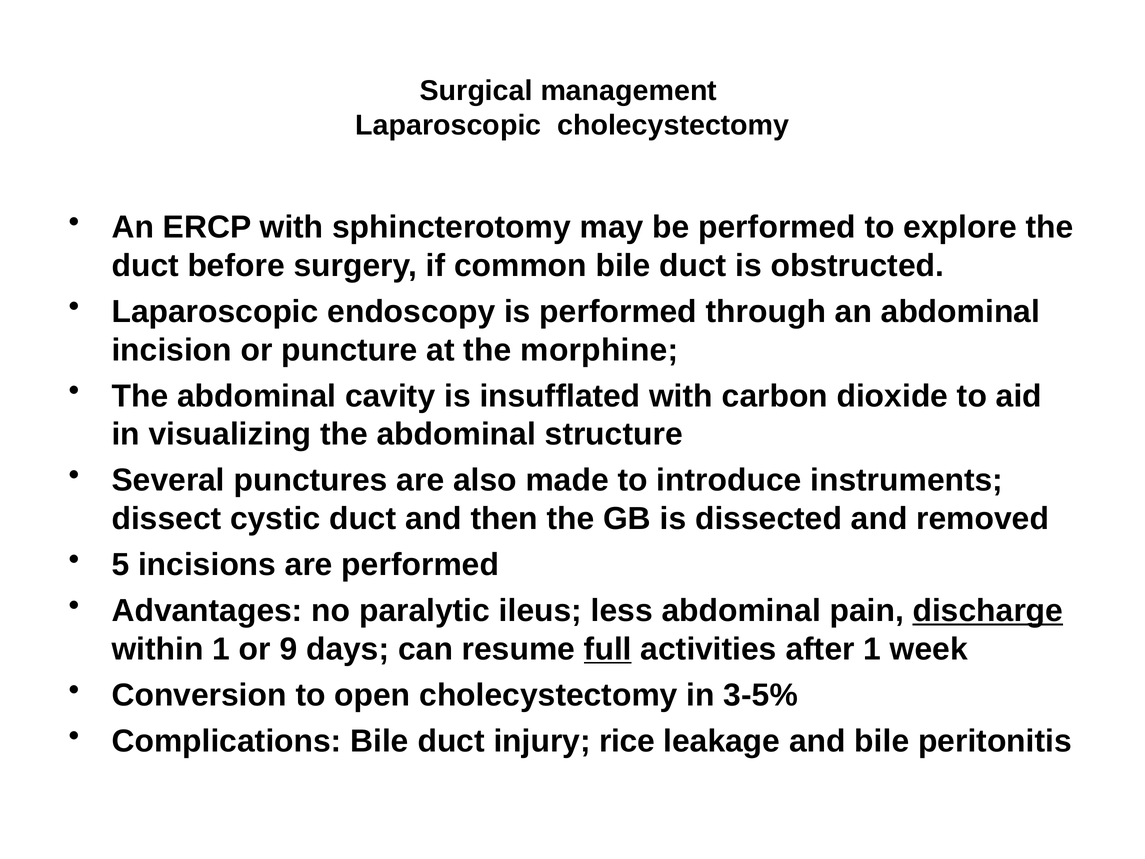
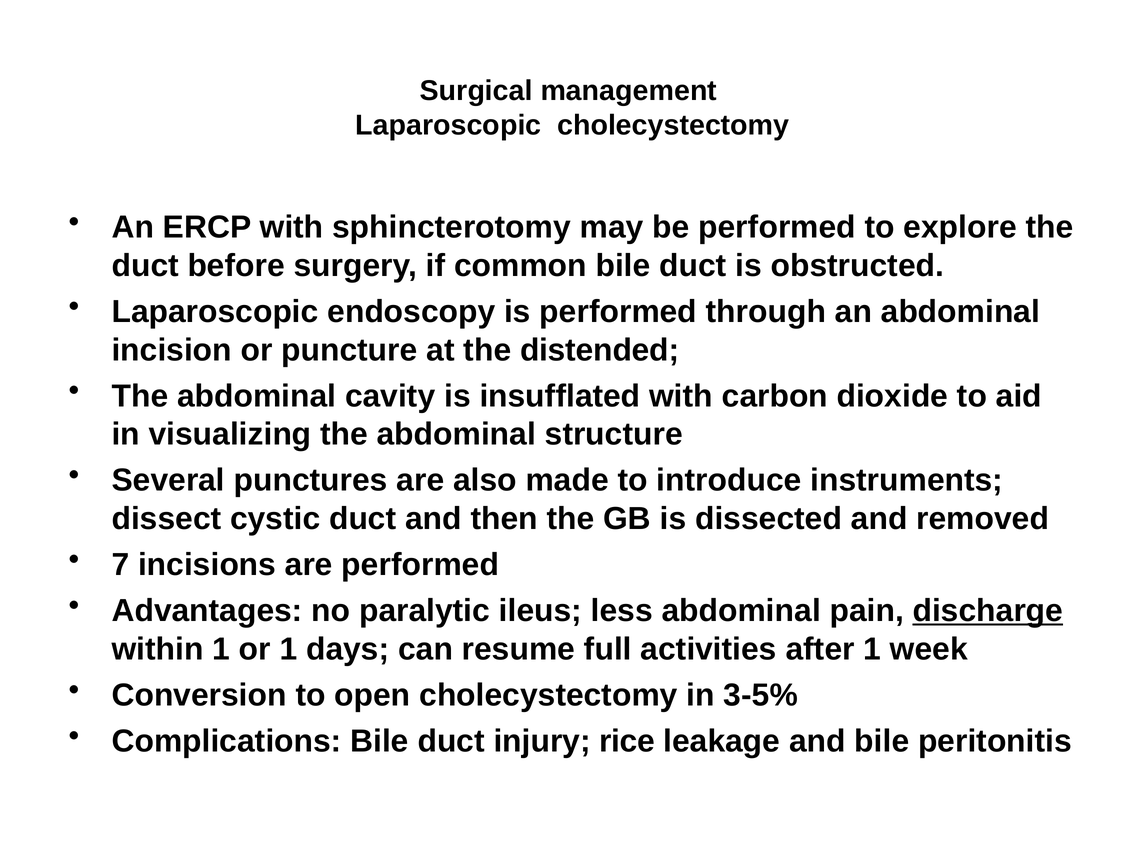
morphine: morphine -> distended (600, 350)
5: 5 -> 7 (121, 565)
or 9: 9 -> 1 (288, 649)
full underline: present -> none (608, 649)
